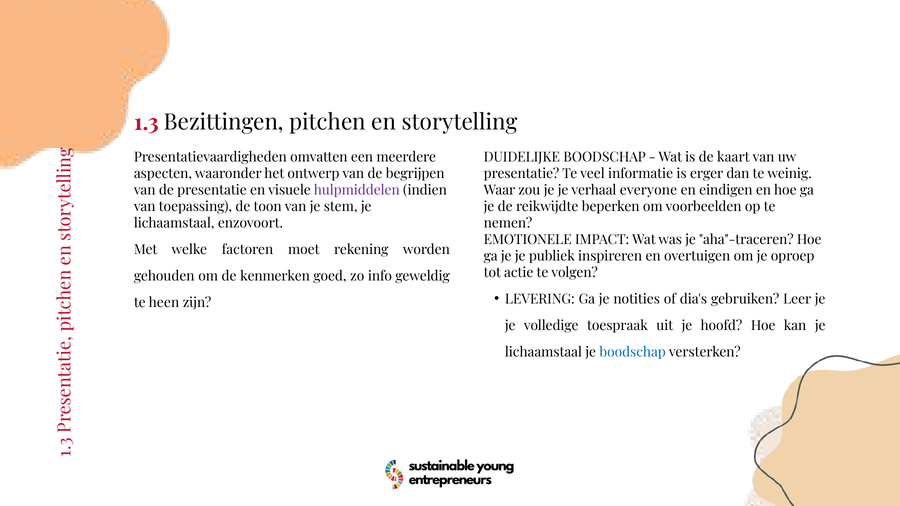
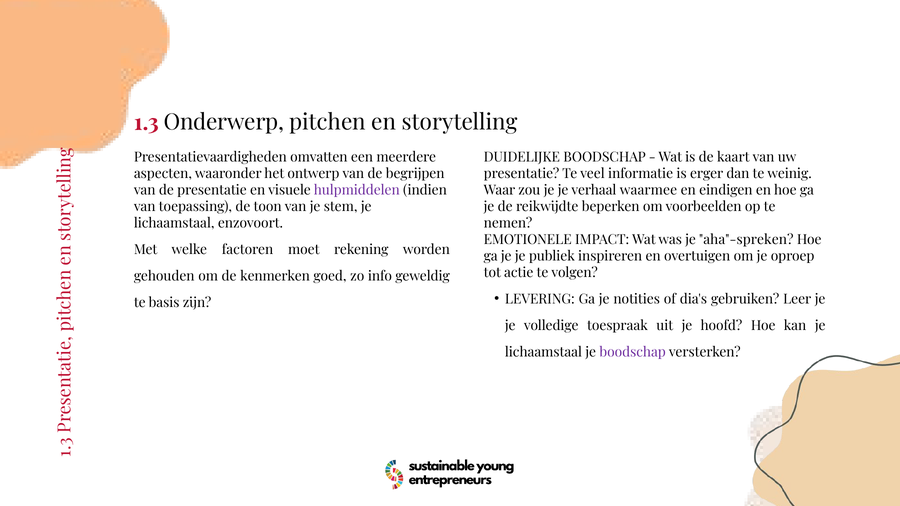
Bezittingen: Bezittingen -> Onderwerp (224, 123)
everyone: everyone -> waarmee (648, 190)
aha"-traceren: aha"-traceren -> aha"-spreken (746, 240)
heen: heen -> basis (164, 303)
boodschap colour: blue -> purple (633, 352)
